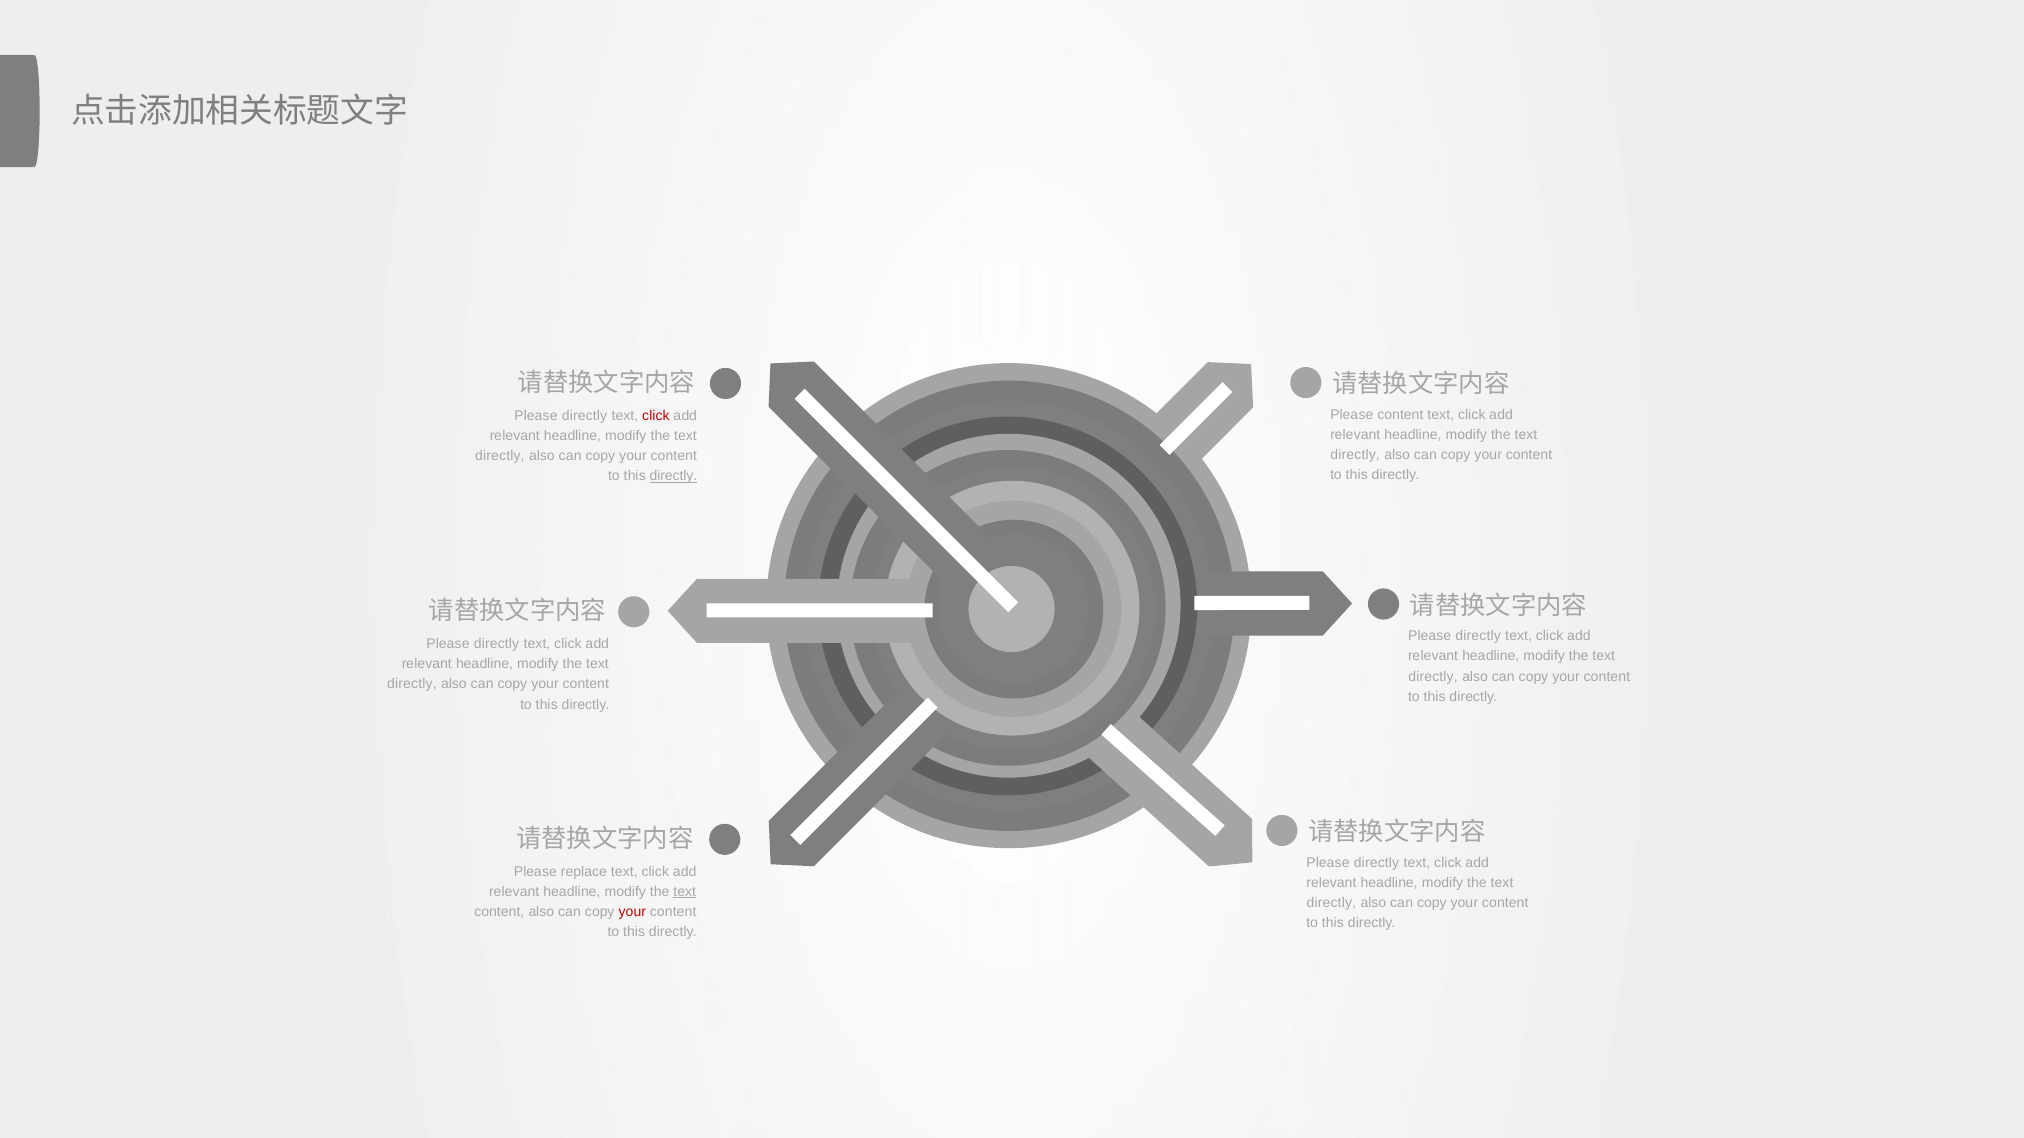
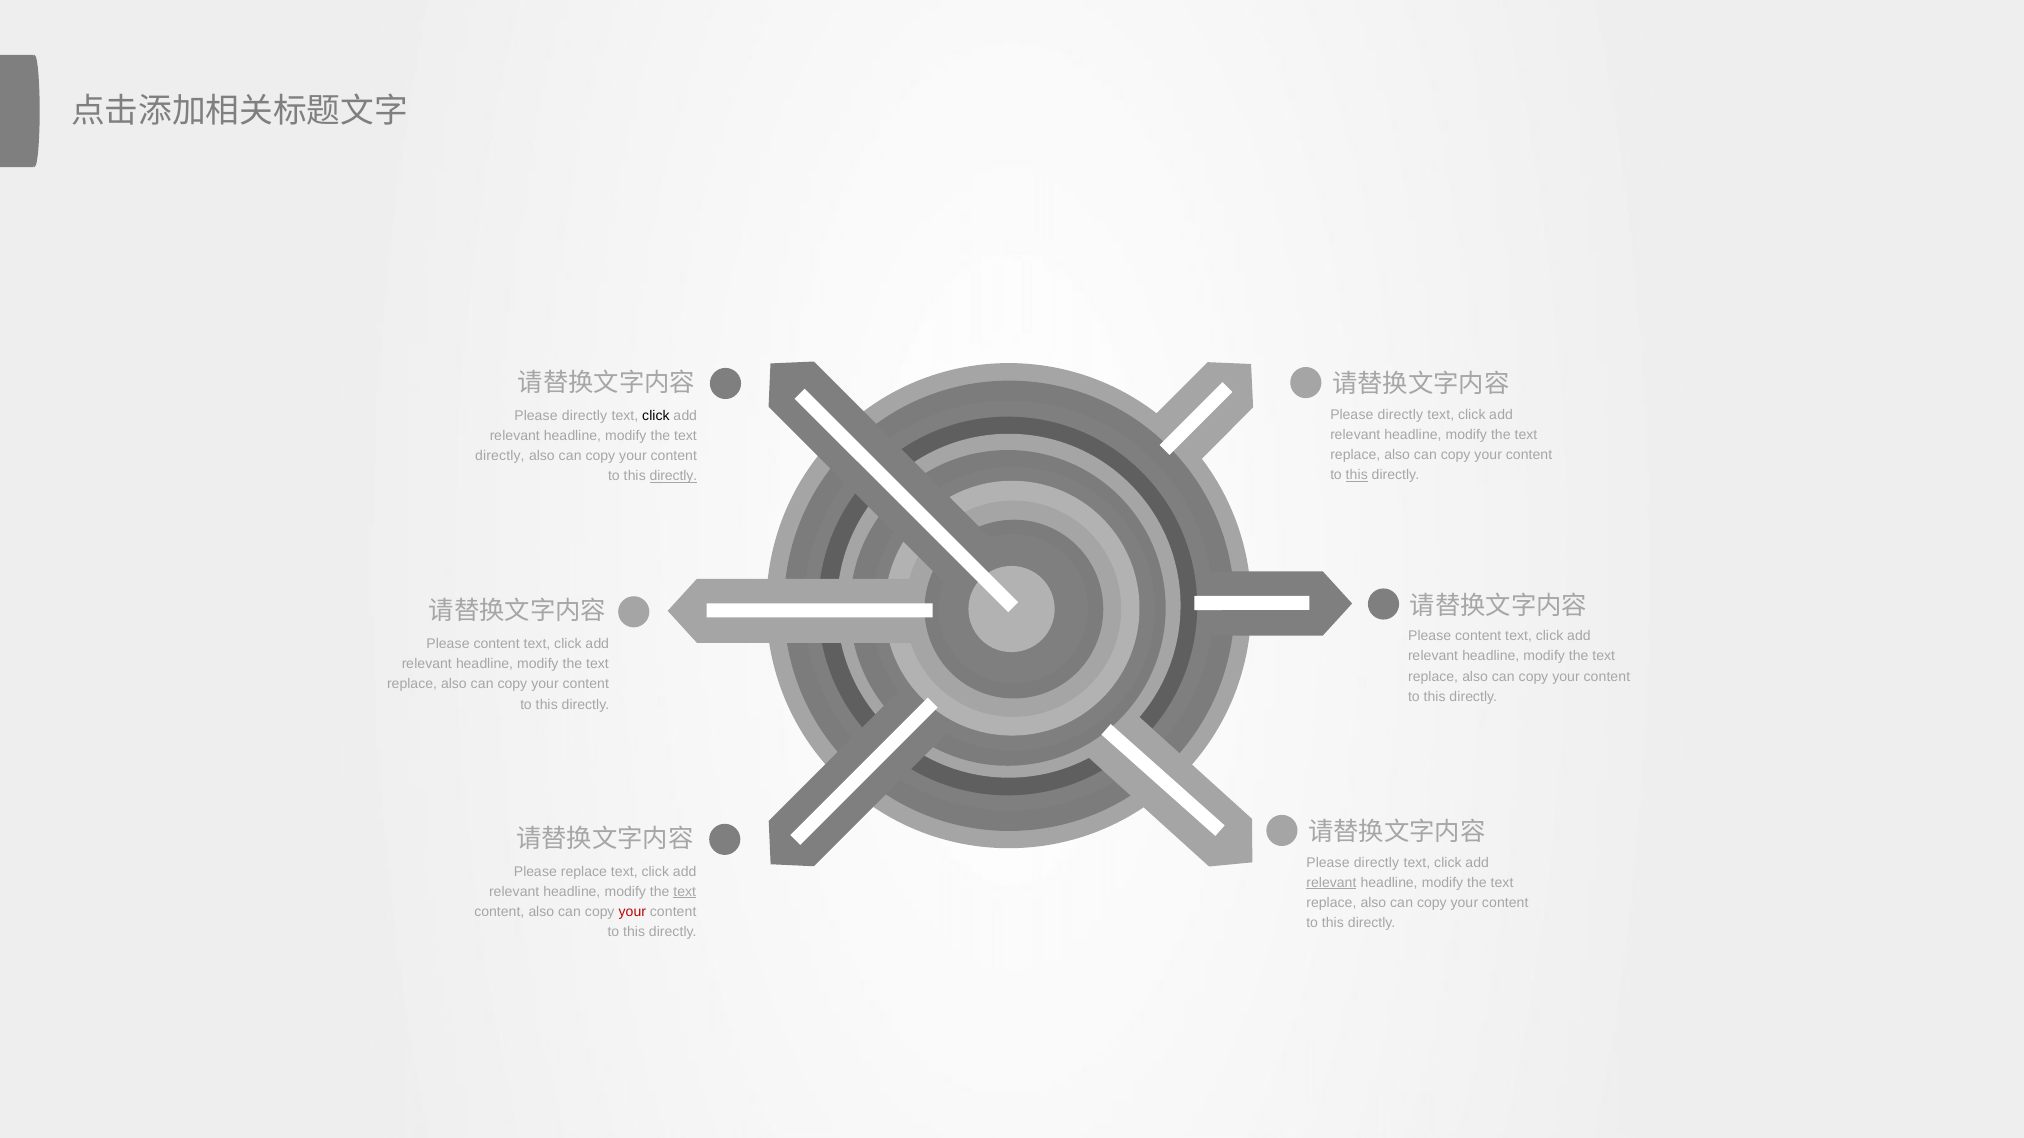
content: content -> directly (1400, 415)
click colour: red -> black (656, 416)
directly: directly -> replace (1355, 455)
this underline: none -> present (1357, 475)
directly: directly -> content (1478, 637)
directly: directly -> content (497, 644)
directly: directly -> replace (1433, 677)
directly: directly -> replace (412, 685)
relevant underline: none -> present (1331, 883)
directly: directly -> replace (1331, 903)
